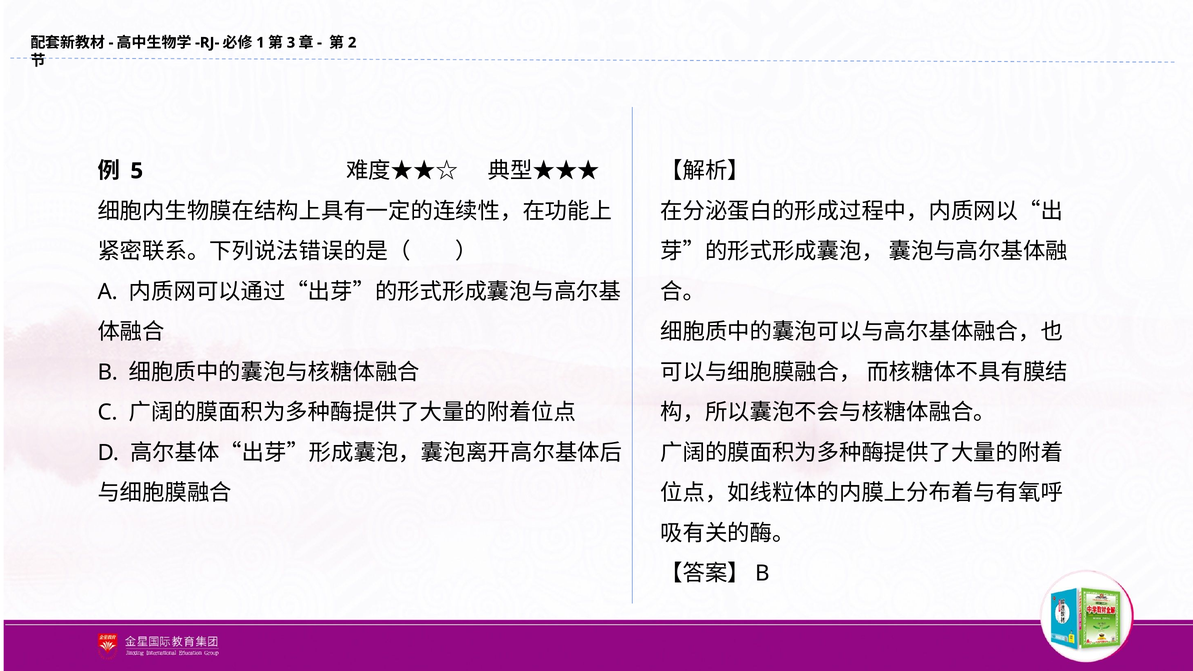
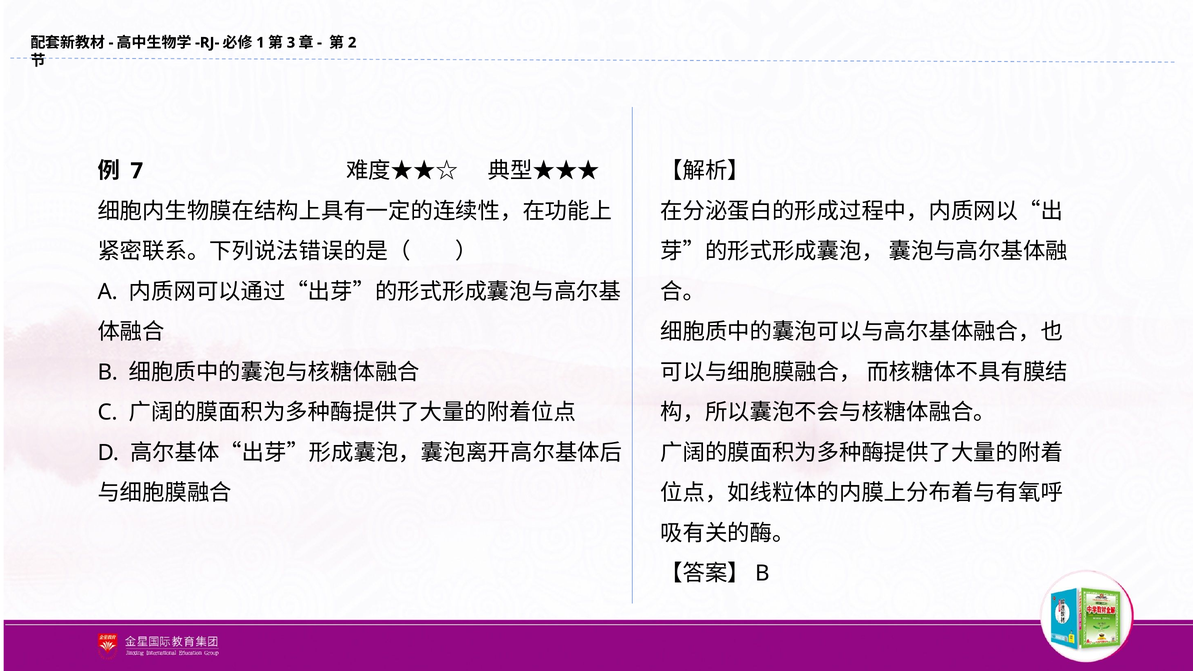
5: 5 -> 7 (137, 171)
